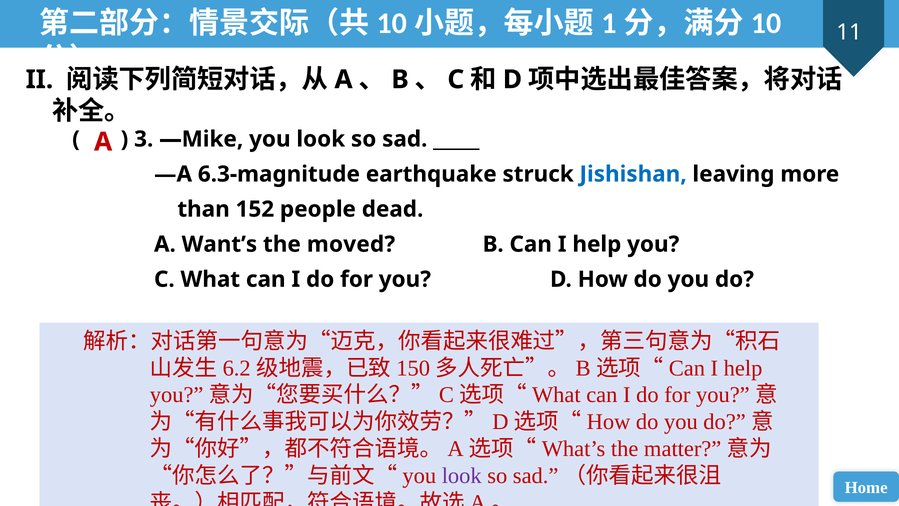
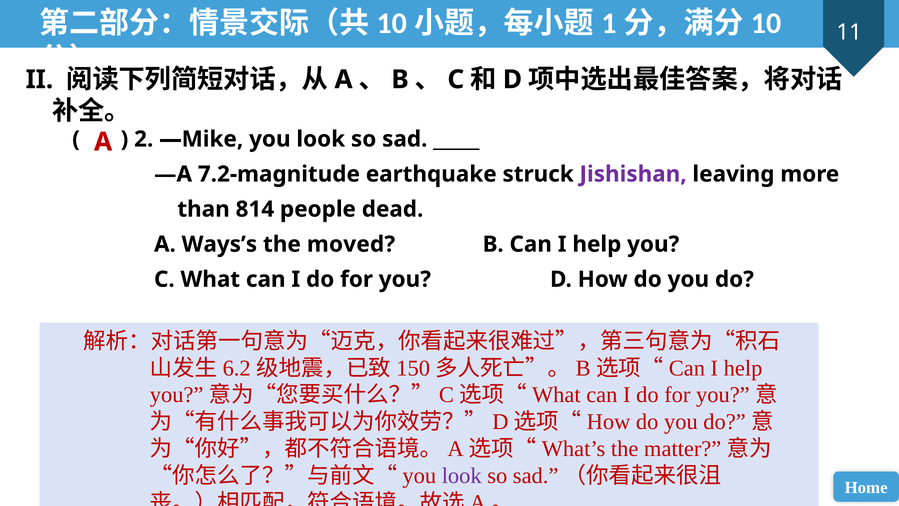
3: 3 -> 2 (144, 139)
6.3-magnitude: 6.3-magnitude -> 7.2-magnitude (279, 174)
Jishishan colour: blue -> purple (633, 174)
152: 152 -> 814 (255, 209)
Want’s: Want’s -> Ways’s (219, 244)
